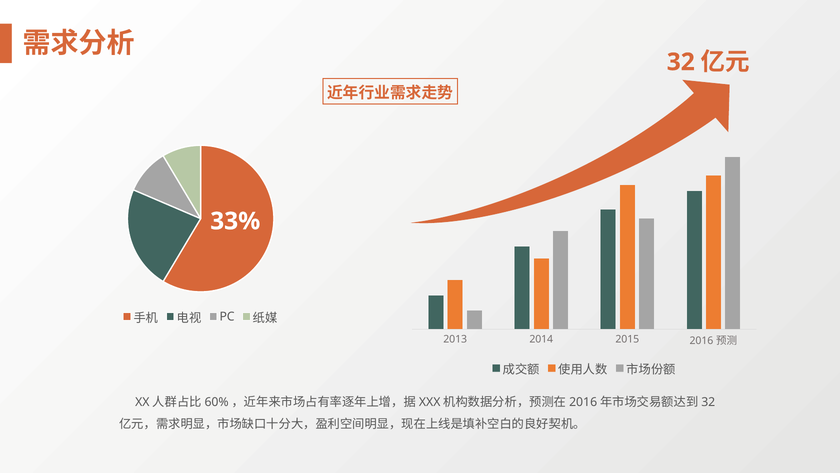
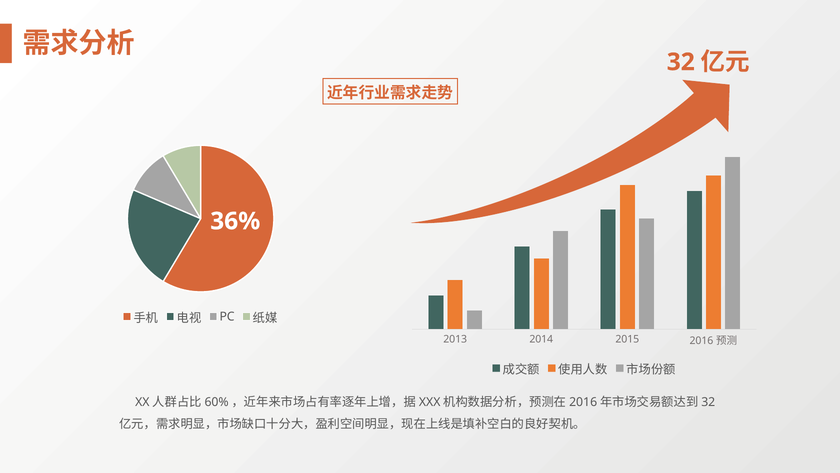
33%: 33% -> 36% (235, 221)
